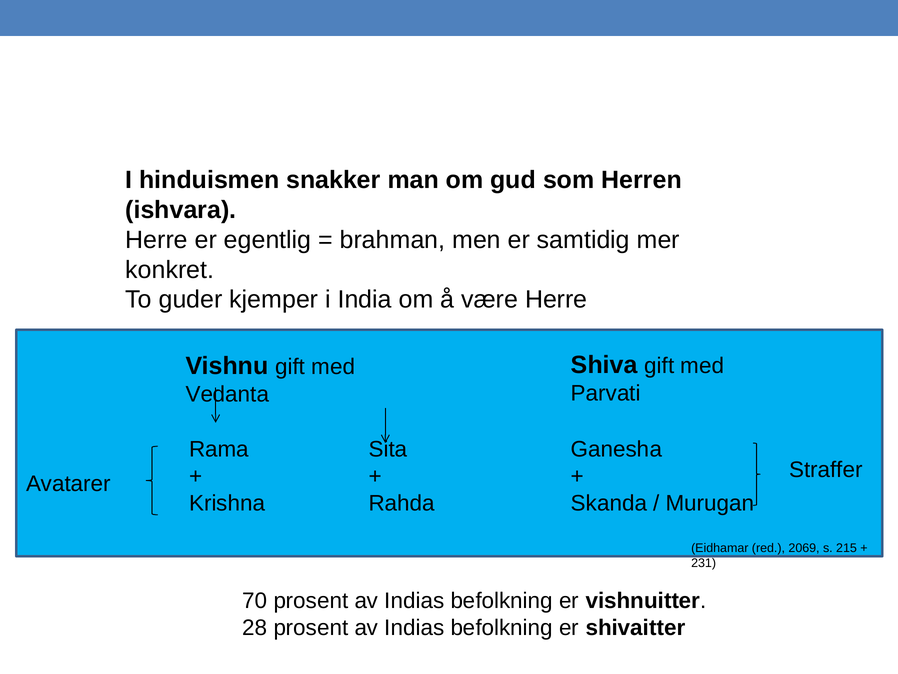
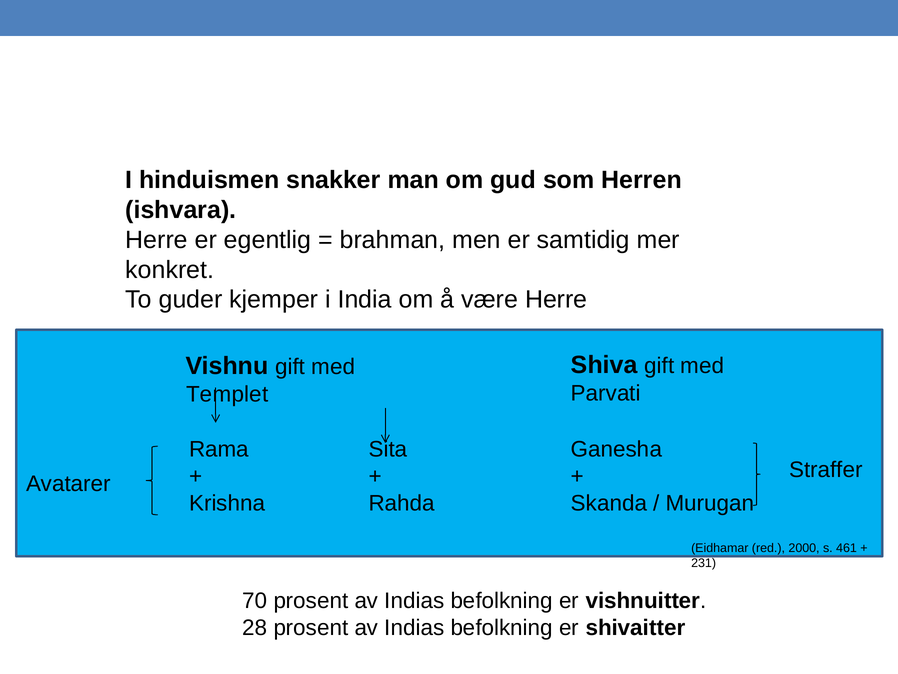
Vedanta: Vedanta -> Templet (227, 394)
2069: 2069 -> 2000 (804, 548)
215: 215 -> 461 (846, 548)
